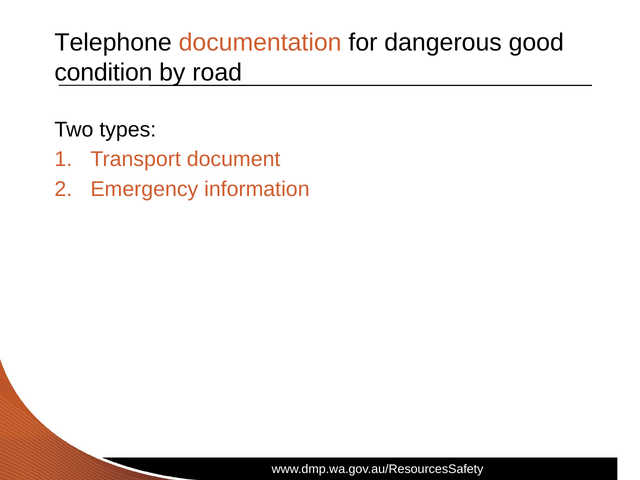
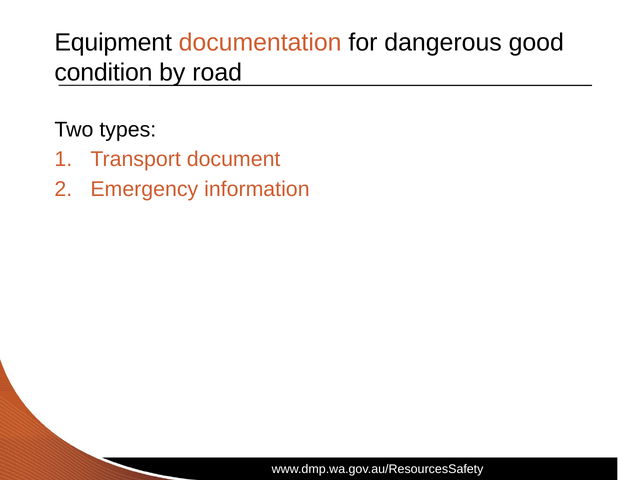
Telephone: Telephone -> Equipment (113, 43)
